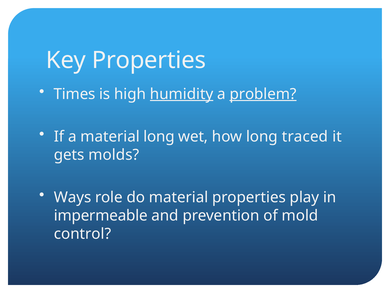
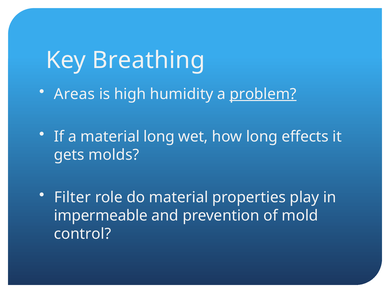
Key Properties: Properties -> Breathing (149, 60)
Times: Times -> Areas (74, 94)
humidity underline: present -> none (182, 94)
traced: traced -> effects (305, 136)
Ways: Ways -> Filter (72, 197)
